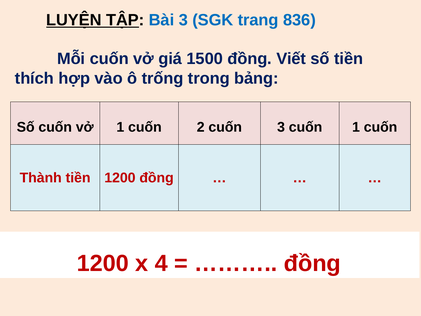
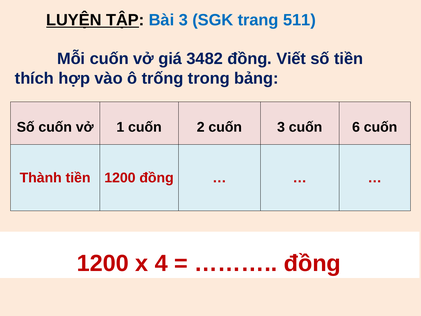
836: 836 -> 511 (299, 20)
1500: 1500 -> 3482 (205, 59)
cuốn 1: 1 -> 6 (356, 127)
